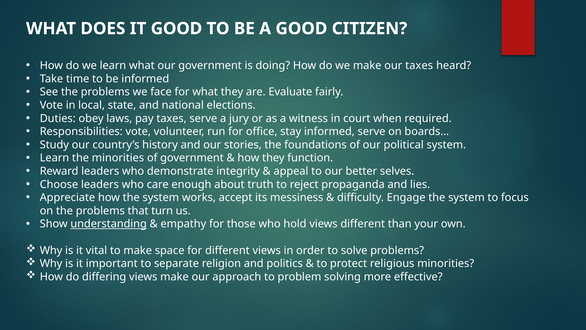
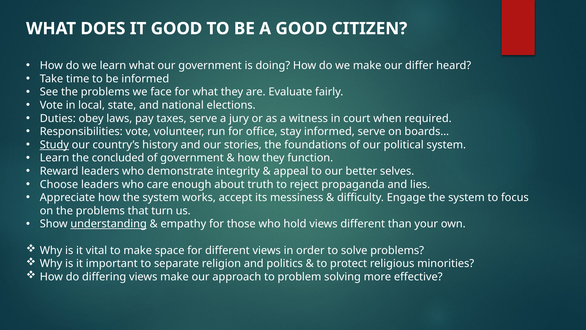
our taxes: taxes -> differ (419, 65)
Study underline: none -> present (54, 145)
the minorities: minorities -> concluded (118, 158)
